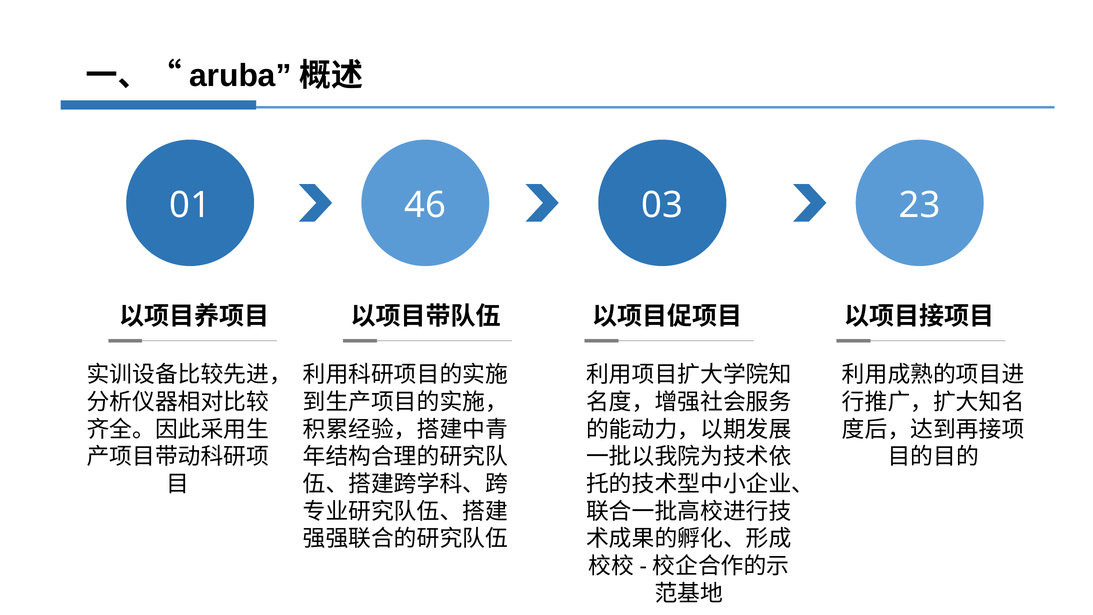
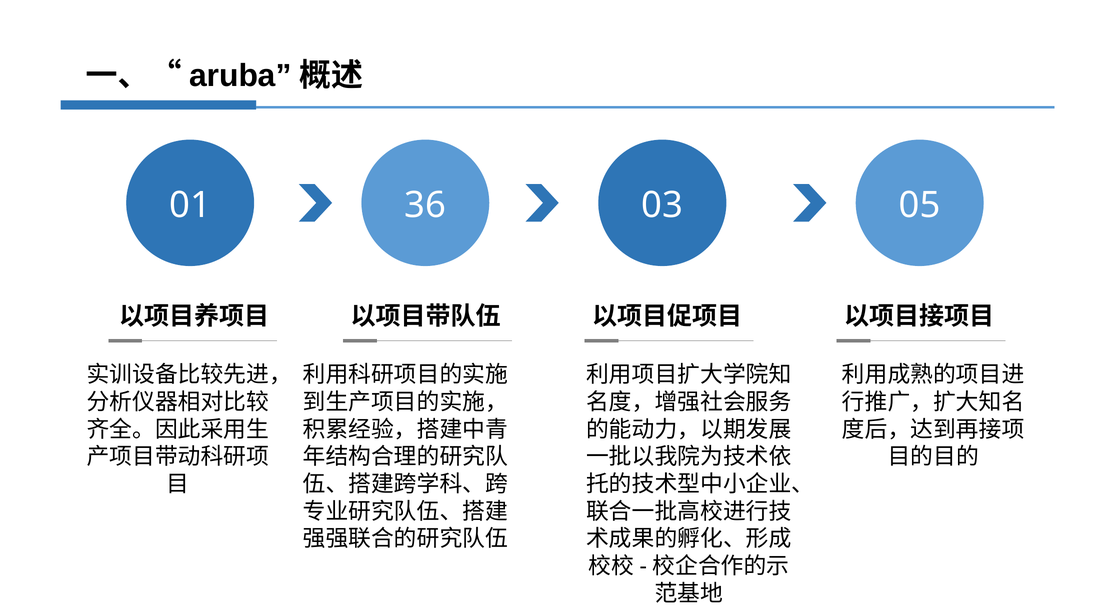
46: 46 -> 36 (425, 205)
23: 23 -> 05 (920, 205)
